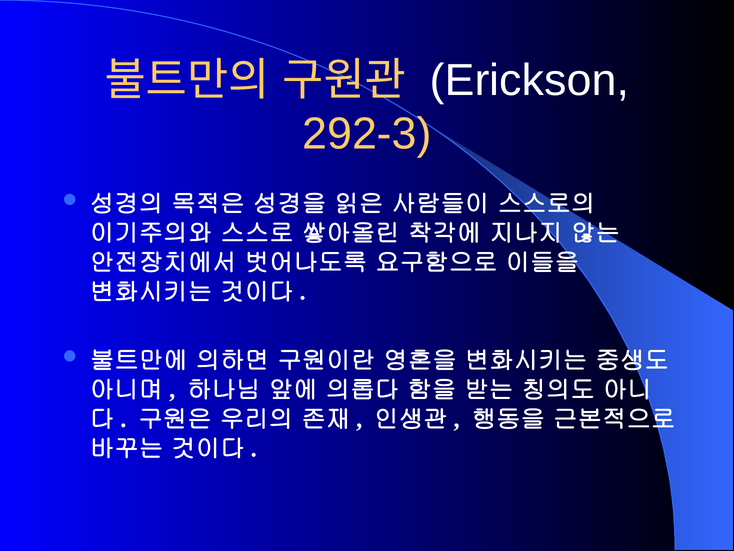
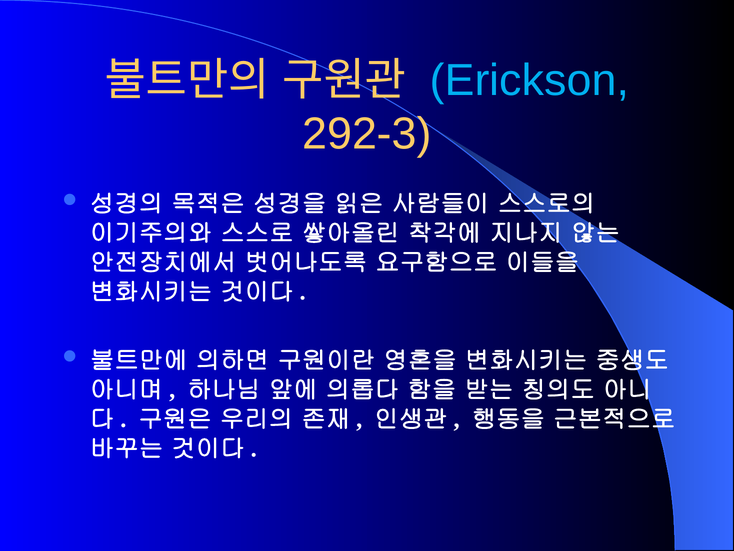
Erickson colour: white -> light blue (529, 80)
